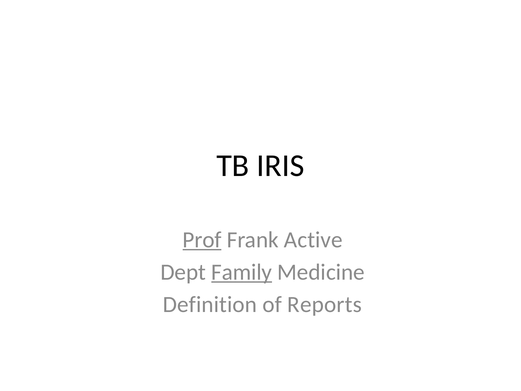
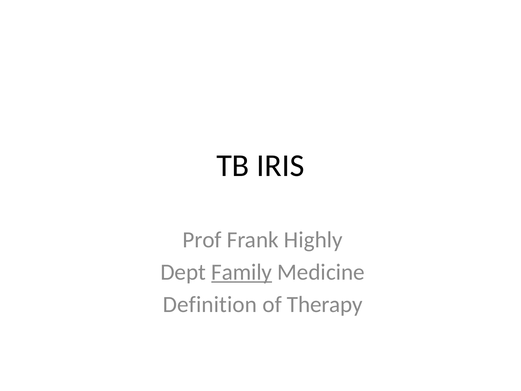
Prof underline: present -> none (202, 240)
Active: Active -> Highly (313, 240)
Reports: Reports -> Therapy (325, 304)
